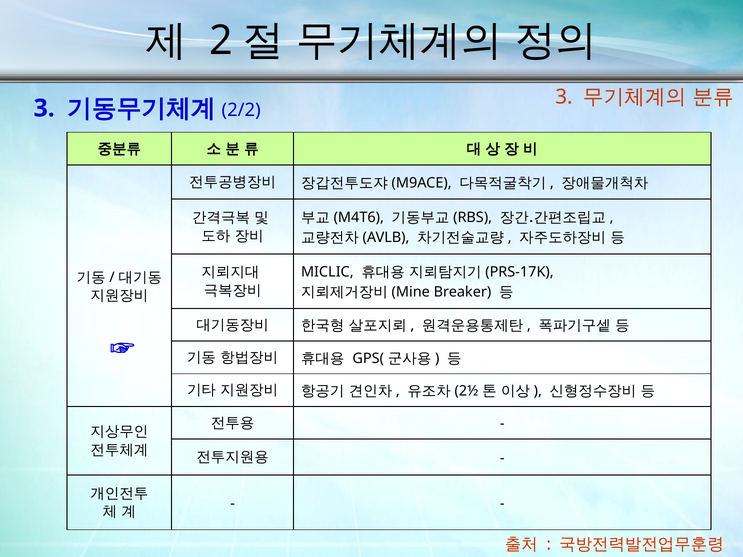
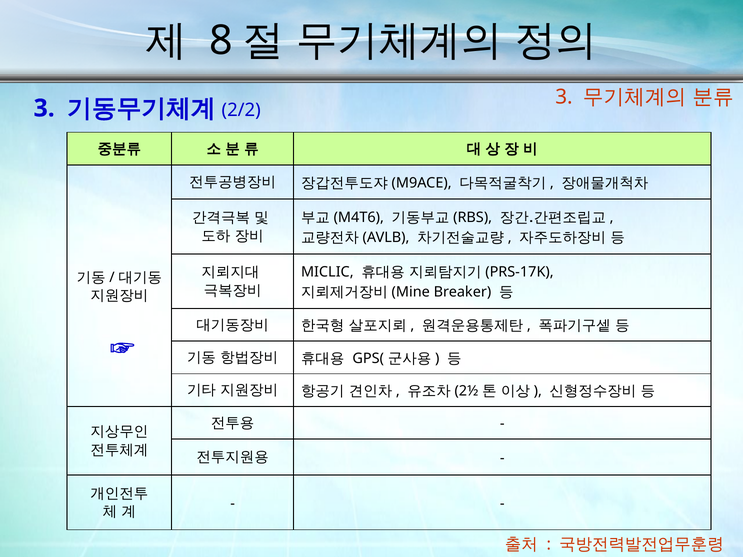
2: 2 -> 8 (221, 41)
